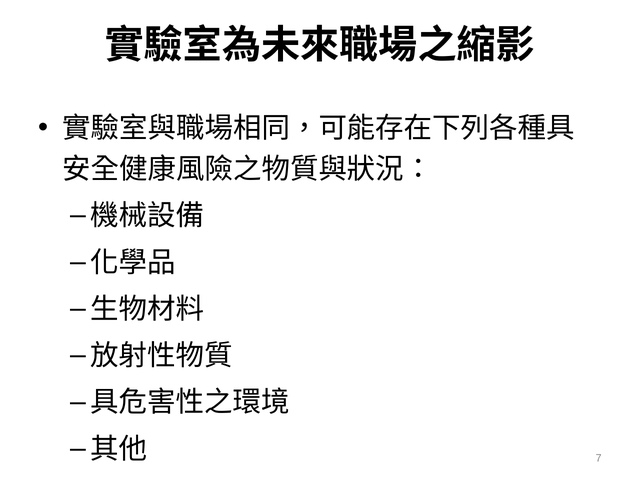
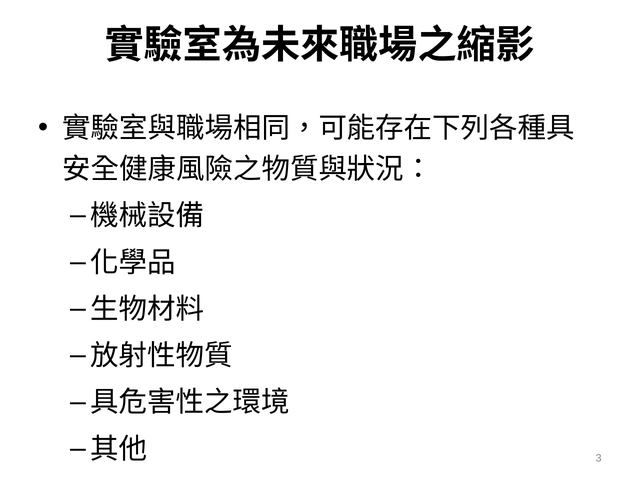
7: 7 -> 3 (599, 458)
